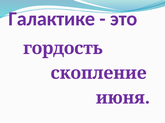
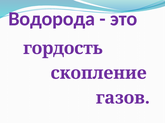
Галактике: Галактике -> Водорода (52, 19)
июня: июня -> газов (123, 98)
